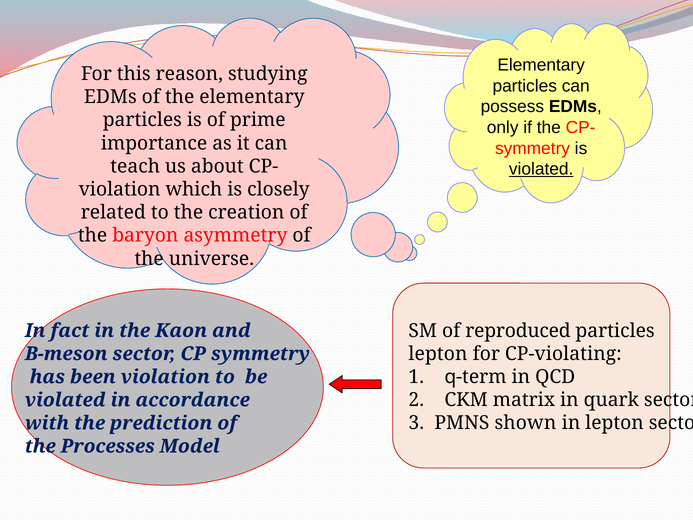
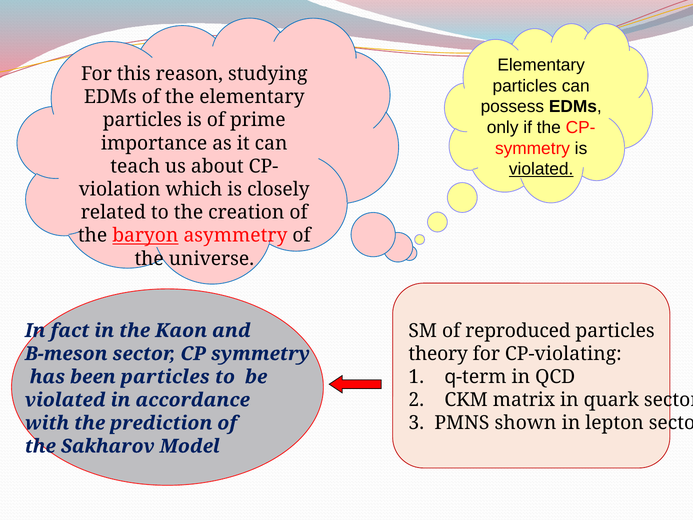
baryon underline: none -> present (145, 236)
lepton: lepton -> theory (438, 354)
been violation: violation -> particles (165, 377)
Processes: Processes -> Sakharov (108, 446)
